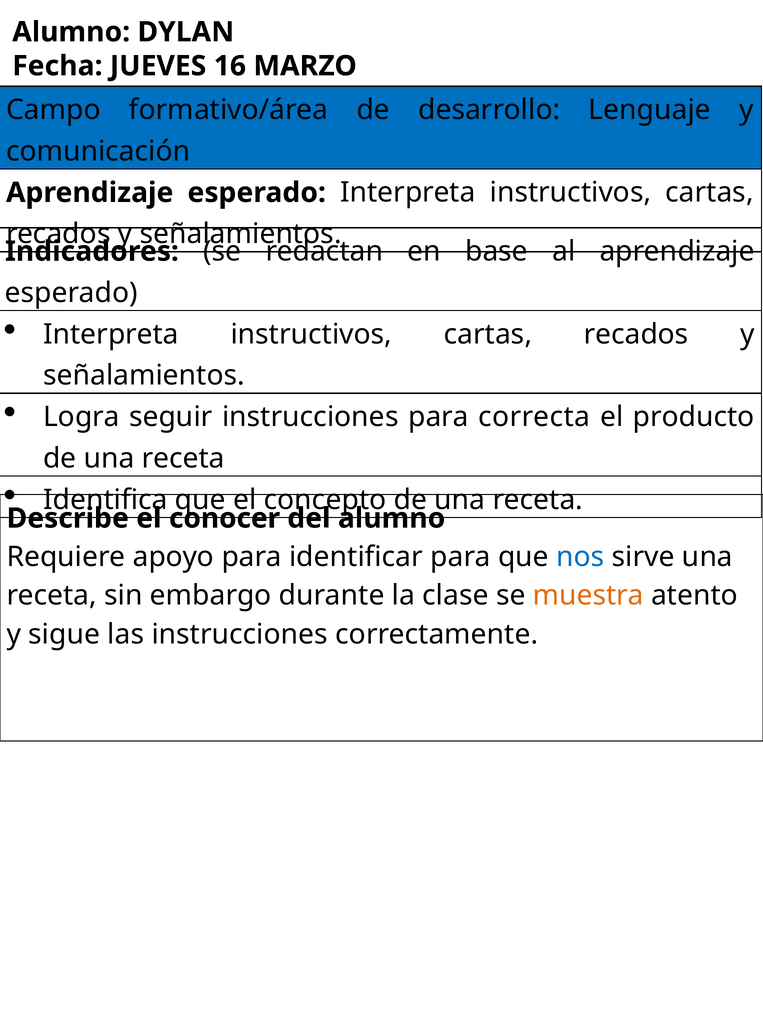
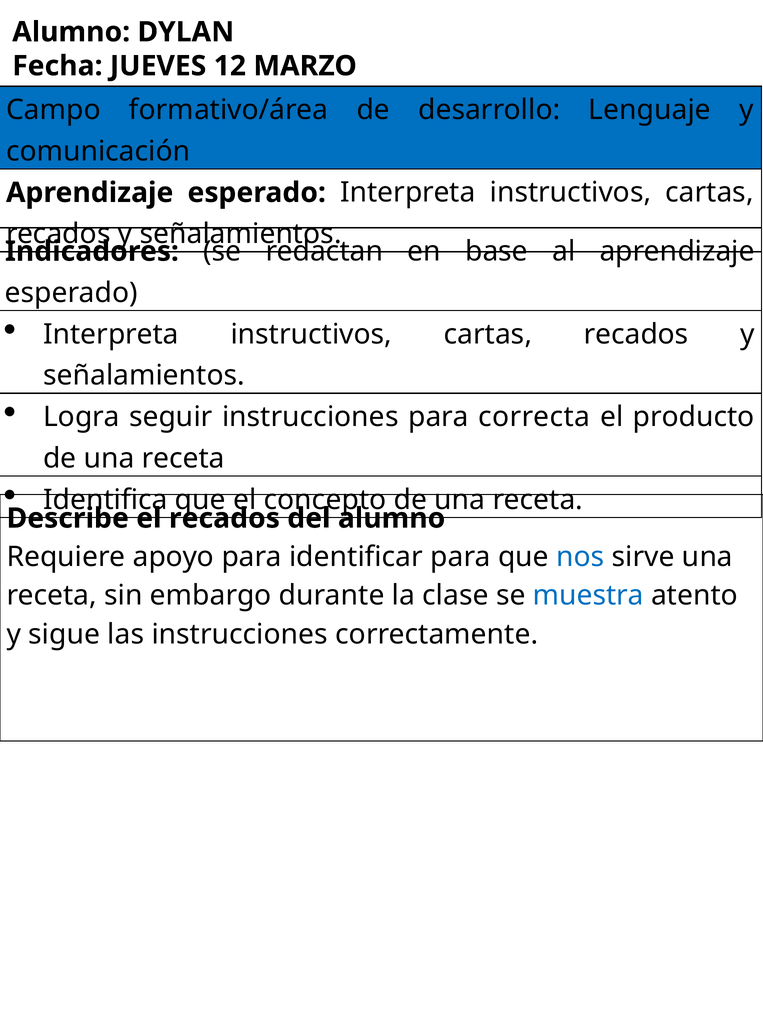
16: 16 -> 12 (230, 66)
el conocer: conocer -> recados (224, 518)
muestra colour: orange -> blue (588, 595)
